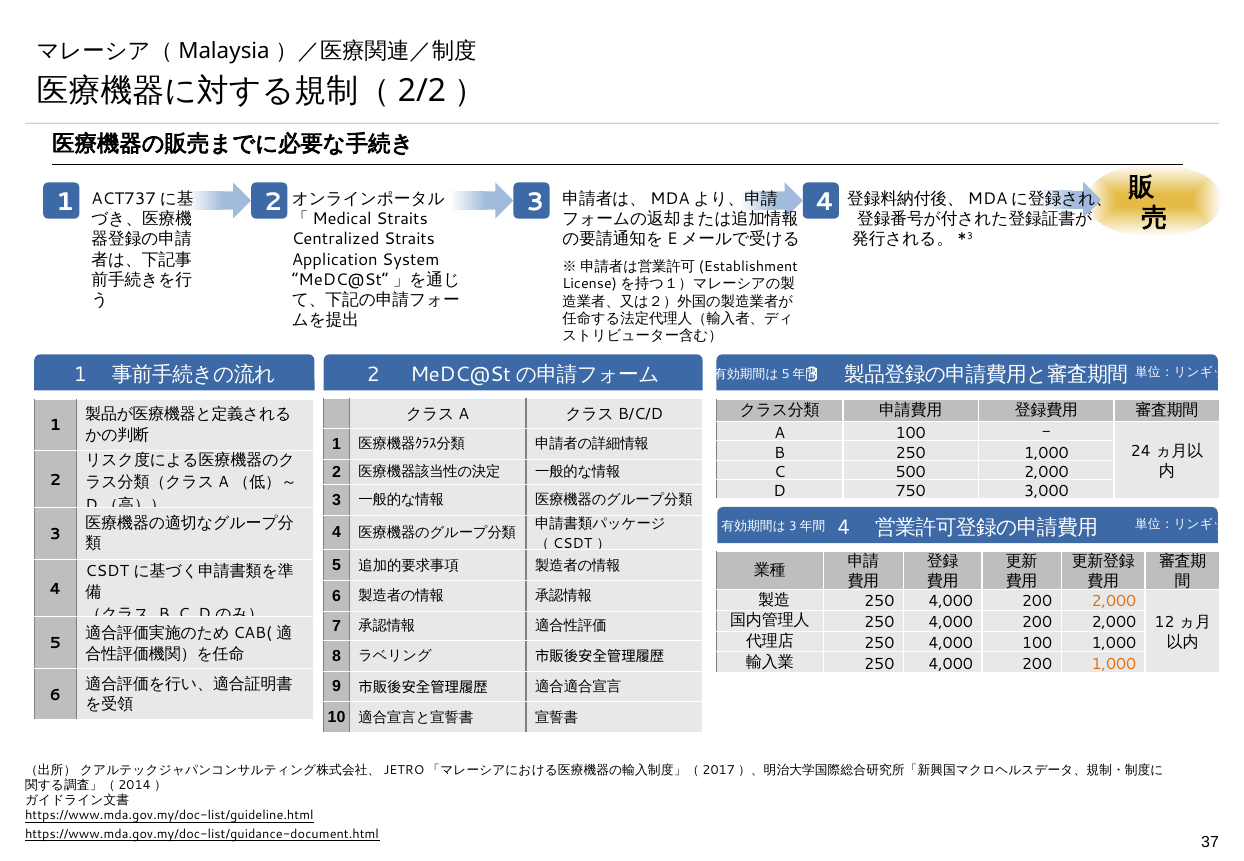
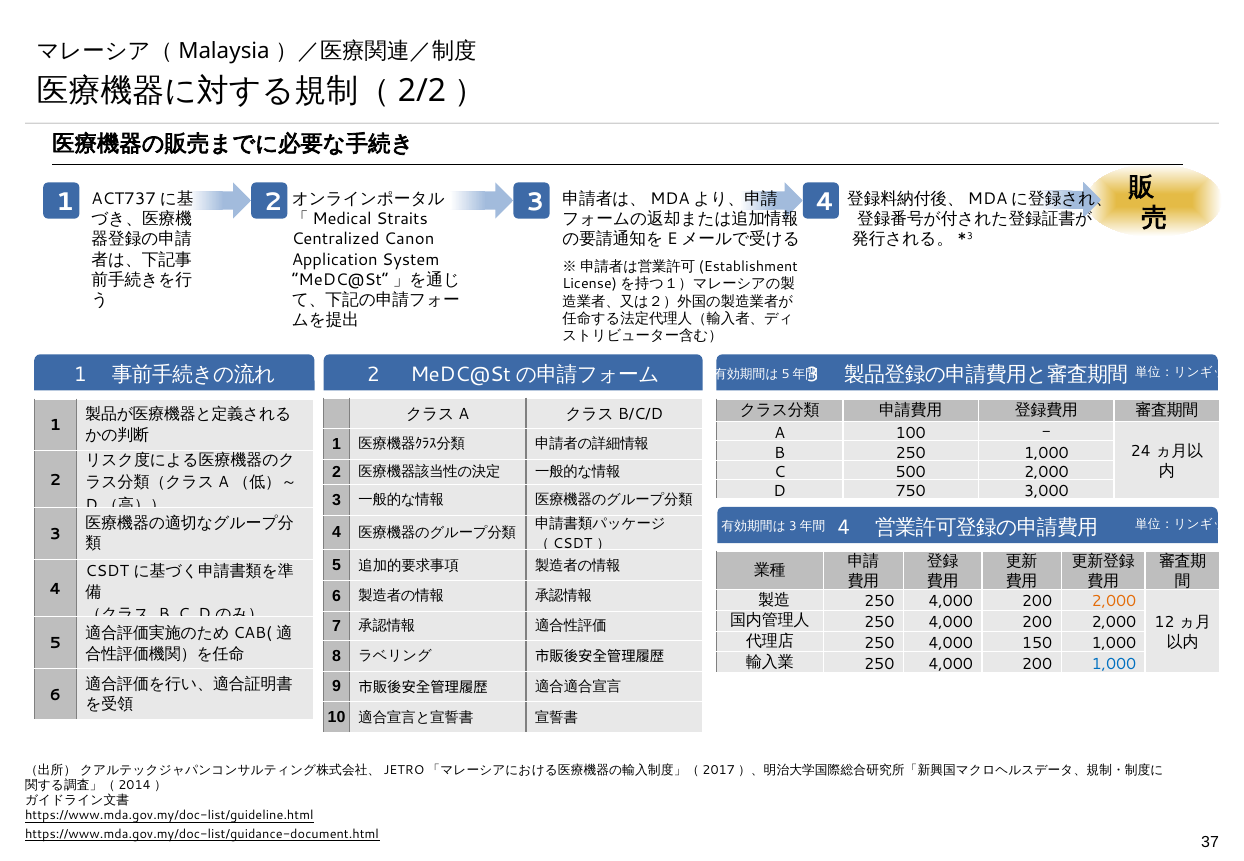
Centralized Straits: Straits -> Canon (409, 240)
4,000 100: 100 -> 150 (1037, 643)
1,000 colour: orange -> blue (1114, 664)
